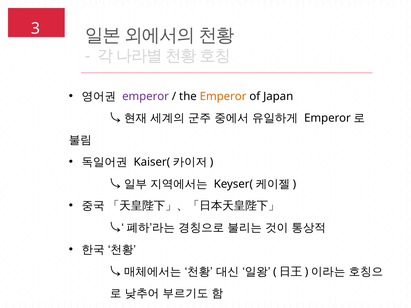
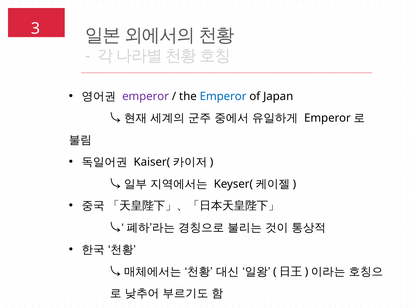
Emperor colour: orange -> blue (223, 96)
